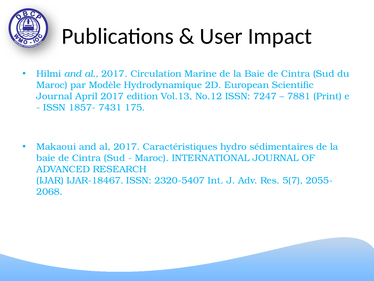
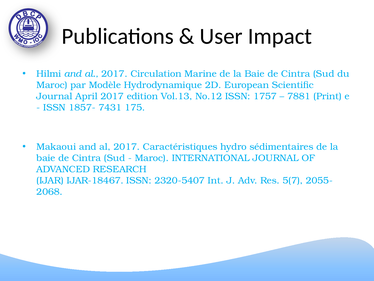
7247: 7247 -> 1757 (265, 96)
